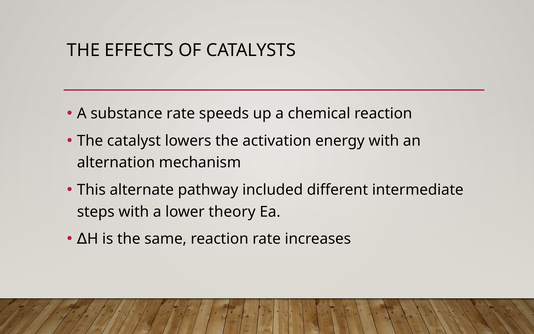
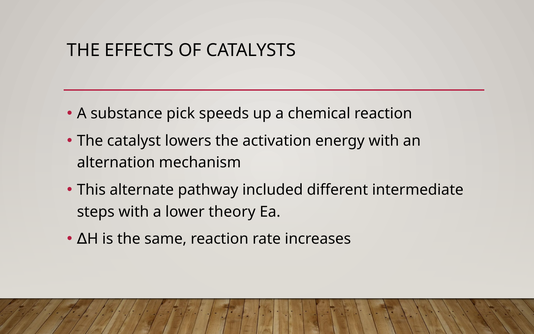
substance rate: rate -> pick (181, 114)
